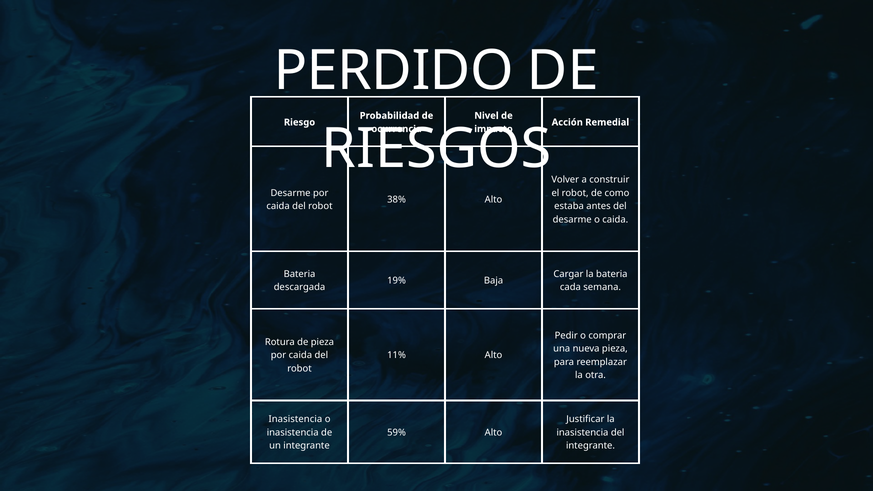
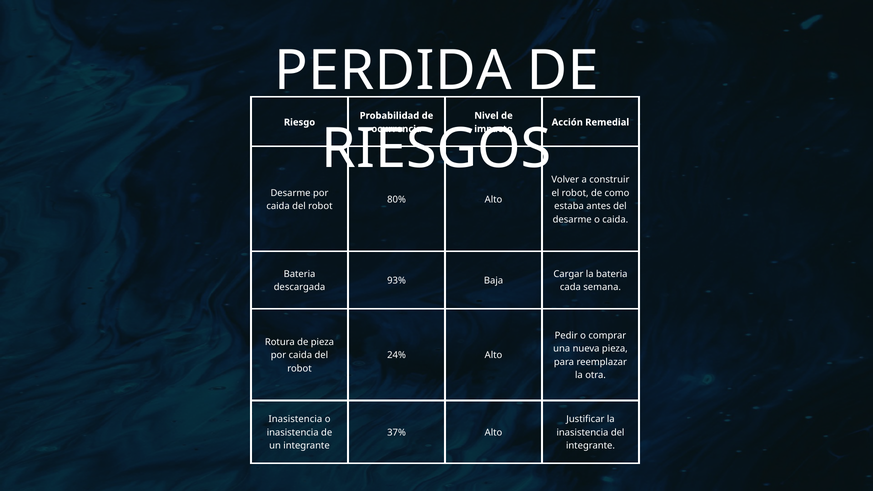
PERDIDO: PERDIDO -> PERDIDA (393, 71)
38%: 38% -> 80% (397, 200)
19%: 19% -> 93% (397, 281)
11%: 11% -> 24% (397, 355)
59%: 59% -> 37% (397, 433)
